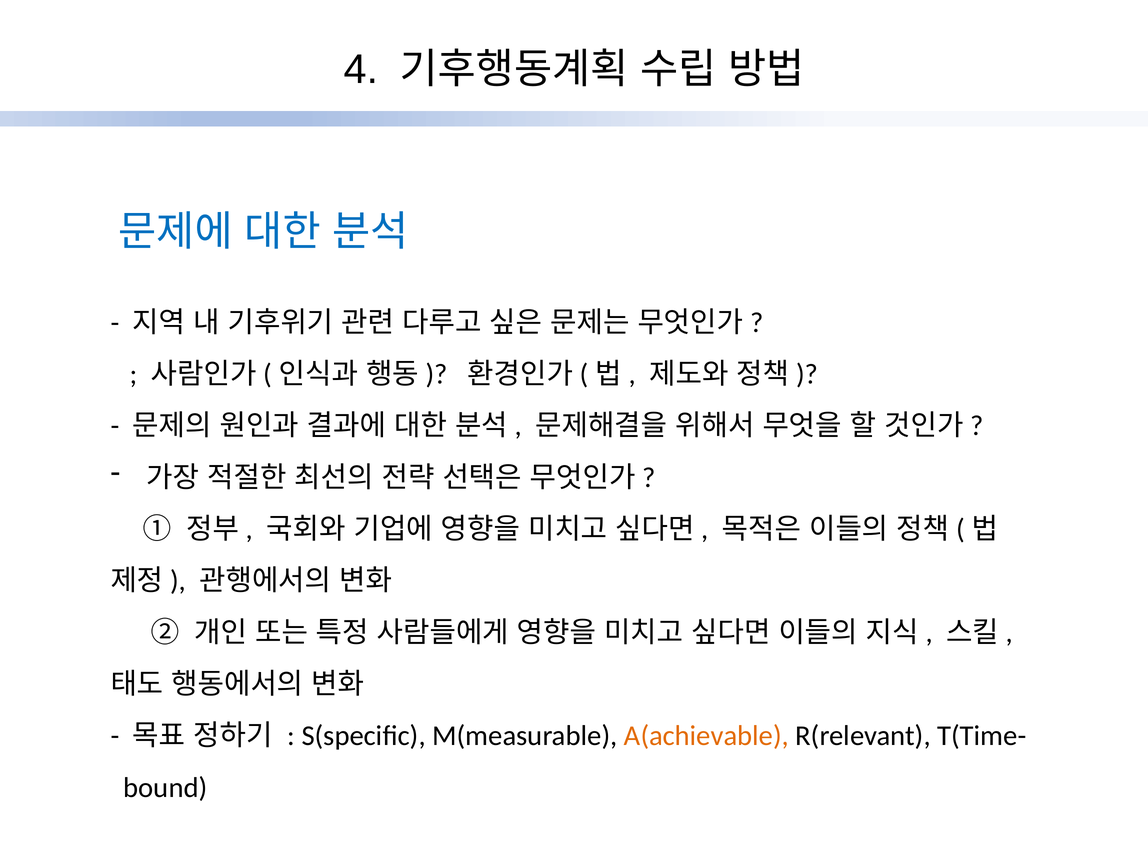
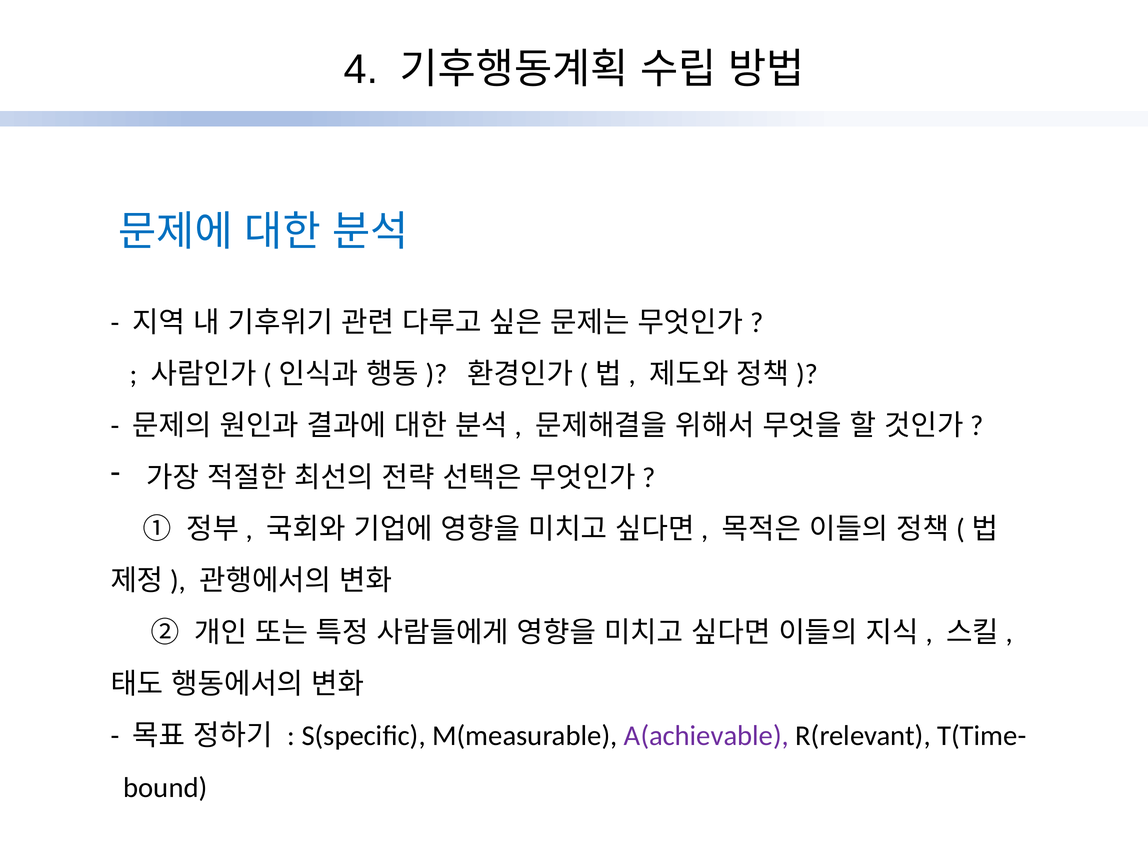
A(achievable colour: orange -> purple (706, 736)
